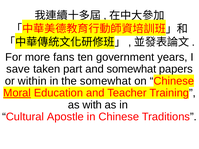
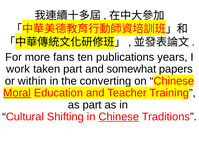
government: government -> publications (125, 57)
save: save -> work (18, 69)
the somewhat: somewhat -> converting (106, 81)
as with: with -> part (92, 105)
Apostle: Apostle -> Shifting (65, 117)
Chinese underline: none -> present (119, 117)
